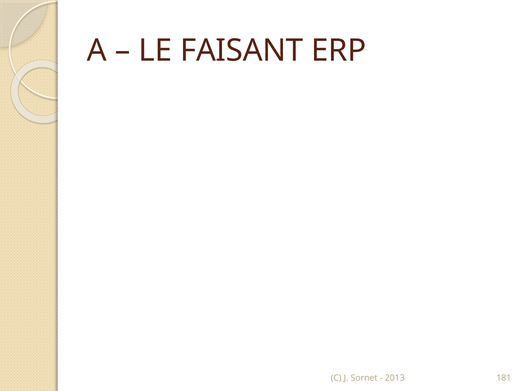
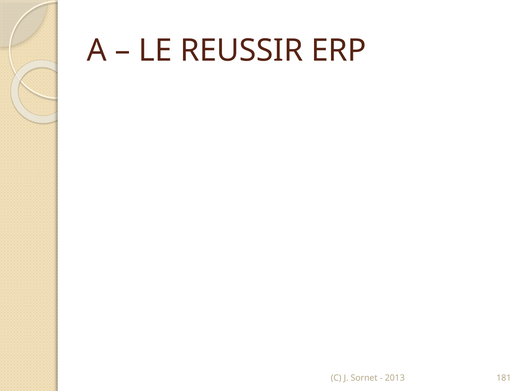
FAISANT: FAISANT -> REUSSIR (242, 50)
